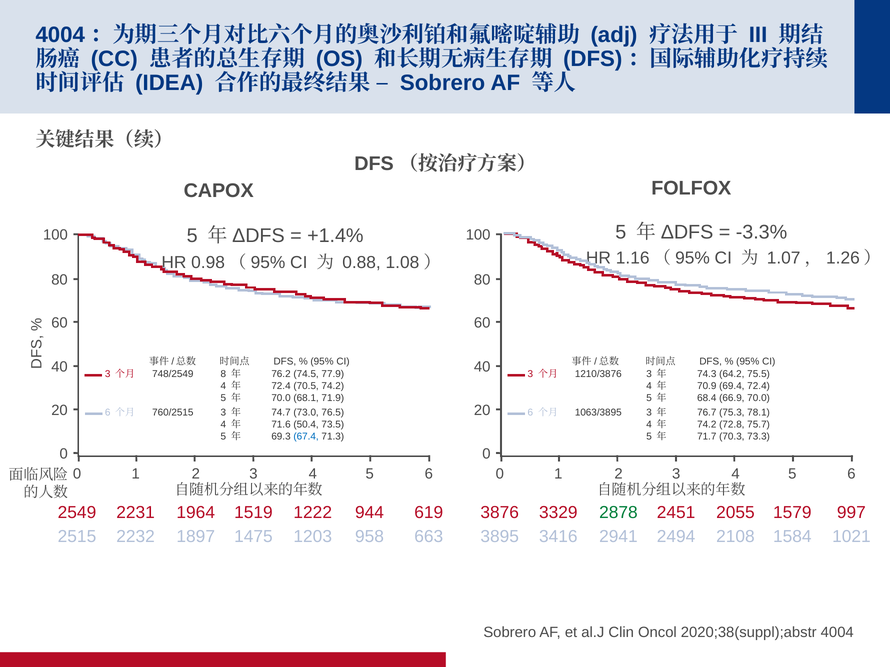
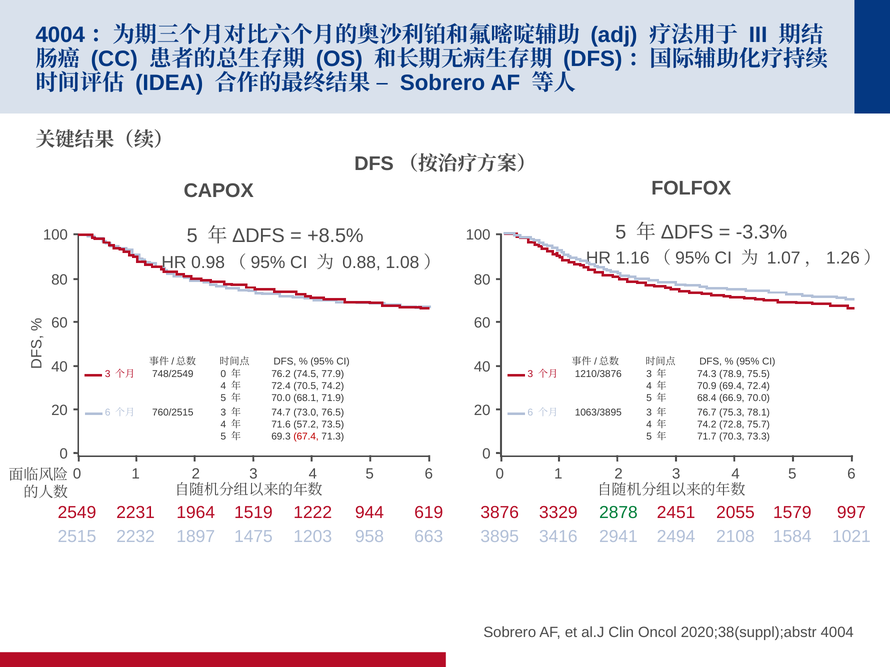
+1.4%: +1.4% -> +8.5% (335, 236)
748/2549 8: 8 -> 0 (223, 374)
64.2: 64.2 -> 78.9 (732, 374)
50.4: 50.4 -> 57.2 (306, 425)
67.4 colour: blue -> red (306, 437)
